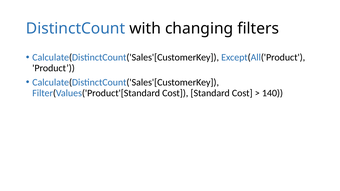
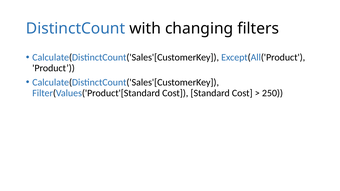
140: 140 -> 250 (272, 93)
